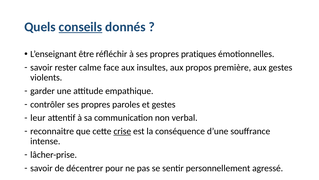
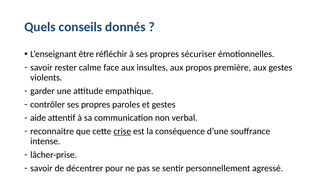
conseils underline: present -> none (80, 27)
pratiques: pratiques -> sécuriser (198, 54)
leur: leur -> aide (38, 117)
